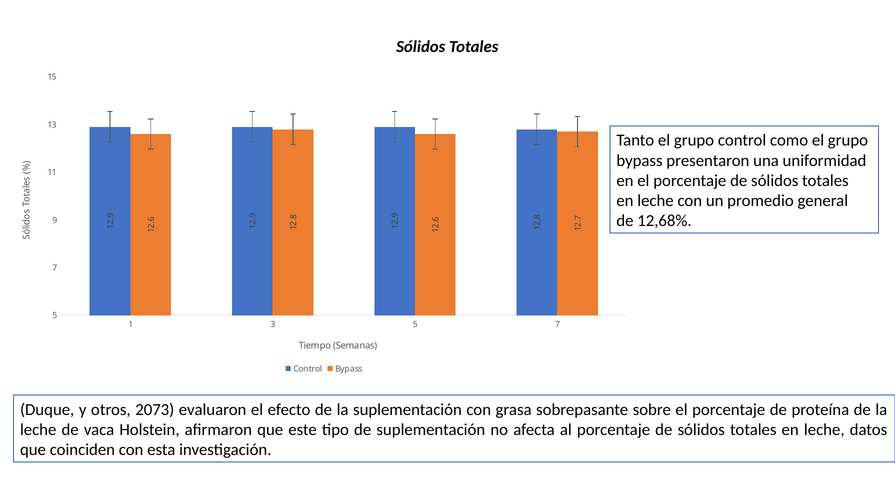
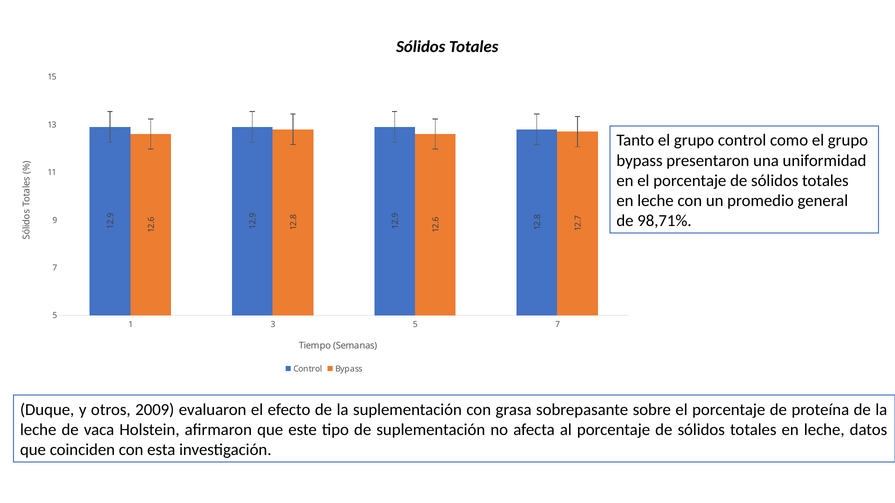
12,68%: 12,68% -> 98,71% (665, 221)
2073: 2073 -> 2009 (155, 410)
